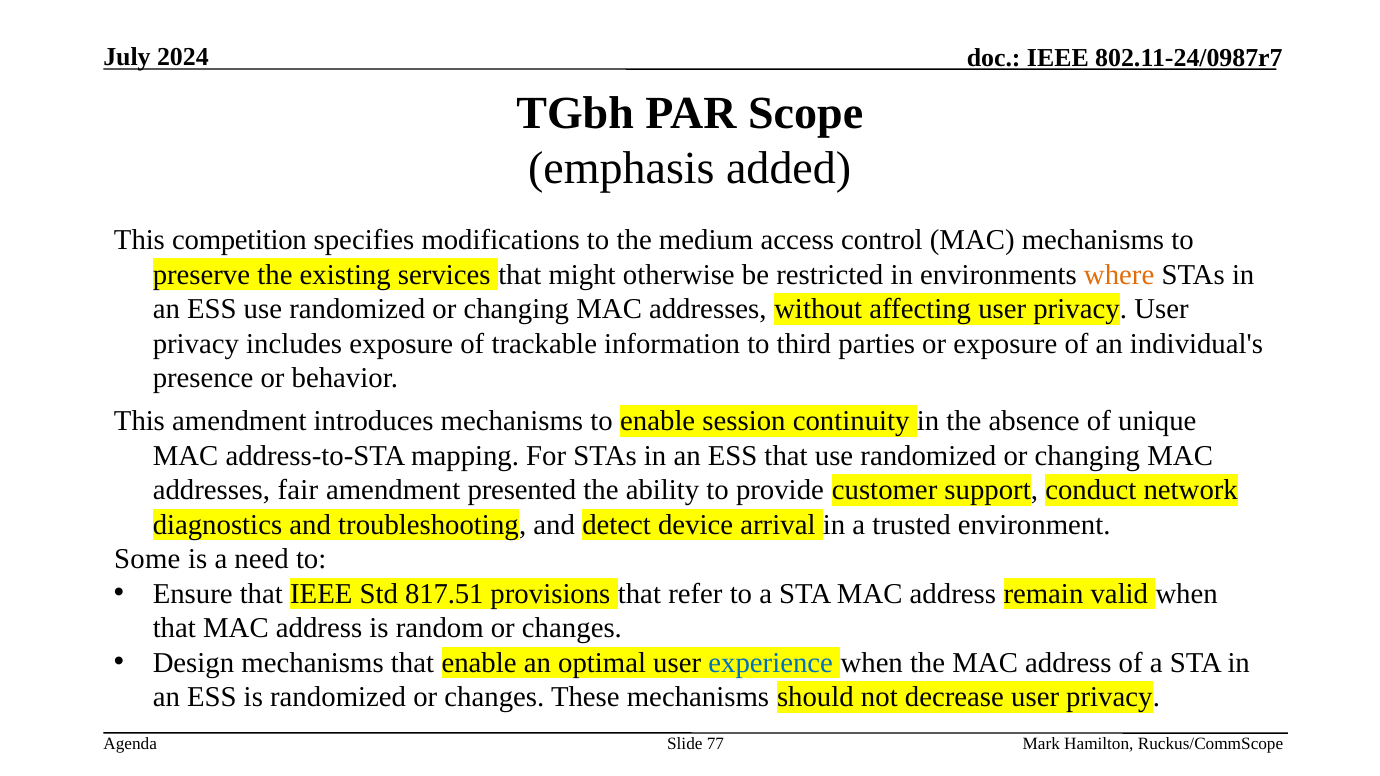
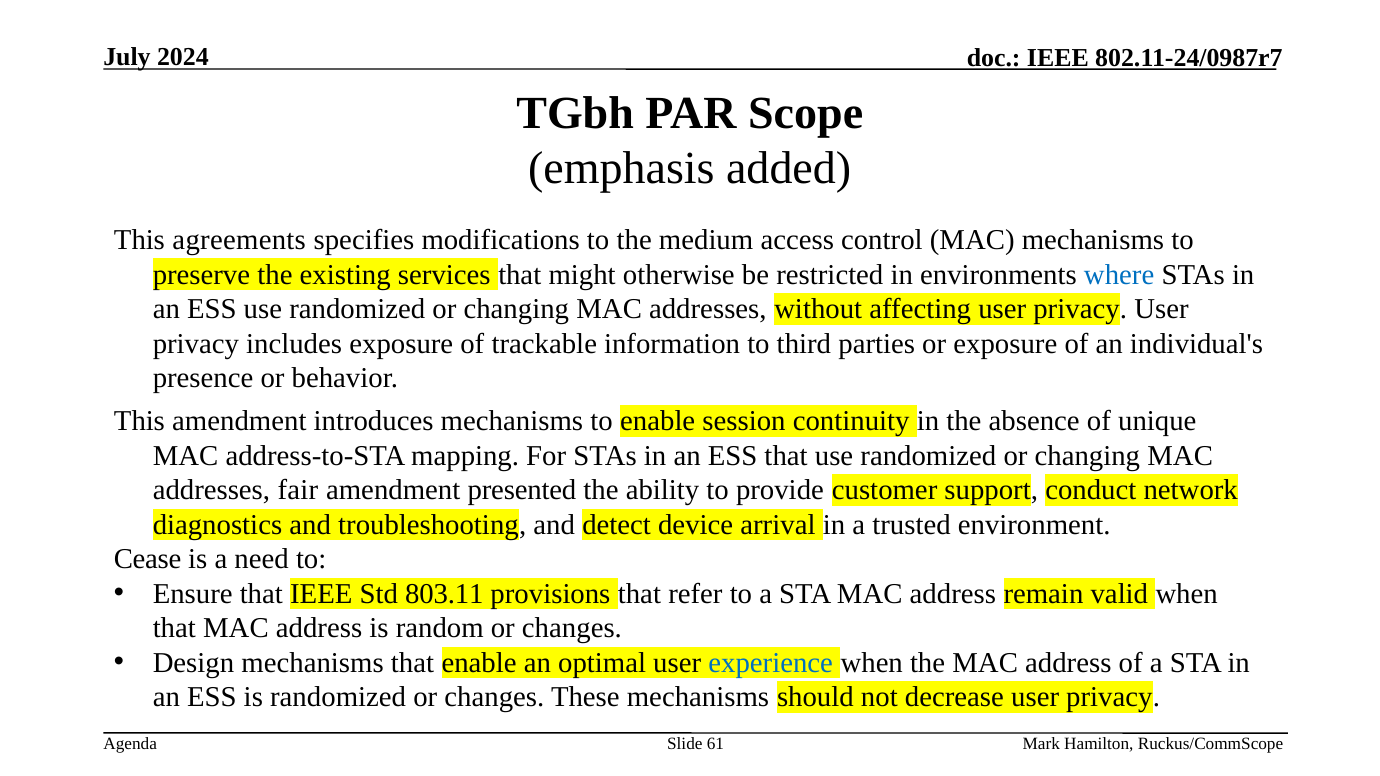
competition: competition -> agreements (239, 240)
where colour: orange -> blue (1119, 275)
Some: Some -> Cease (148, 559)
817.51: 817.51 -> 803.11 (444, 594)
77: 77 -> 61 (715, 744)
